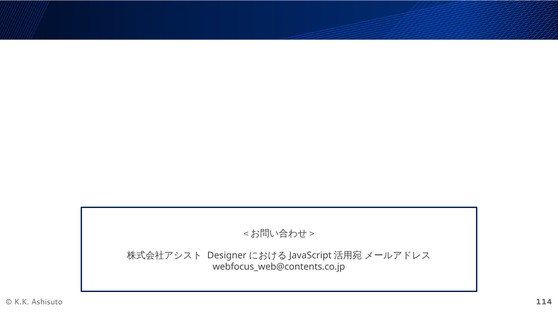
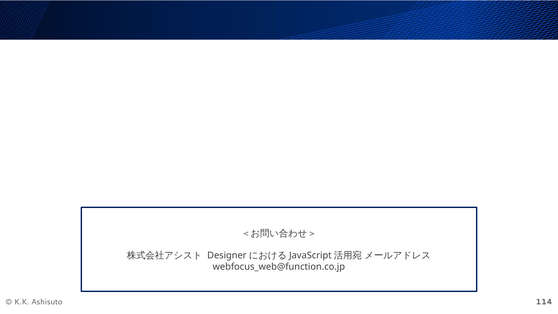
webfocus_web@contents.co.jp: webfocus_web@contents.co.jp -> webfocus_web@function.co.jp (279, 267)
